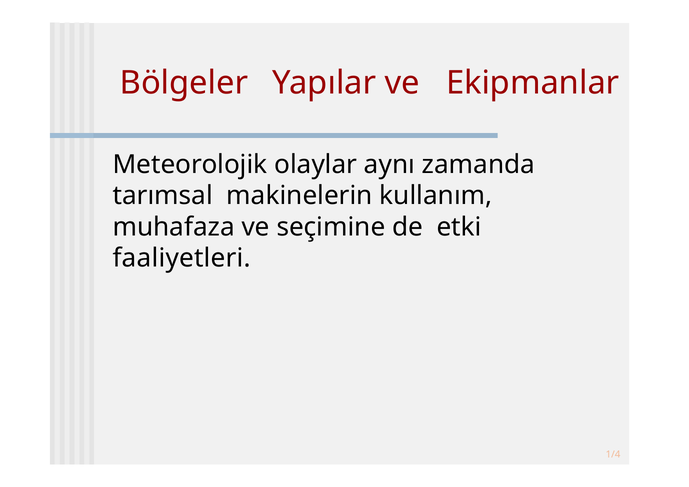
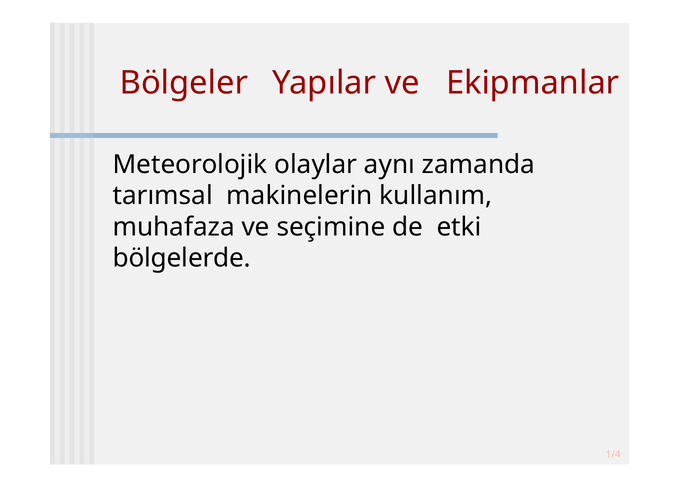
faaliyetleri: faaliyetleri -> bölgelerde (182, 258)
